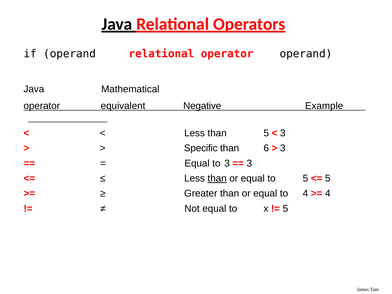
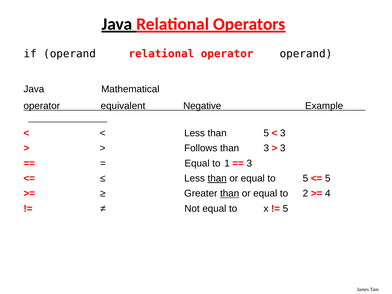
Specific: Specific -> Follows (201, 148)
than 6: 6 -> 3 (266, 148)
to 3: 3 -> 1 (227, 163)
than underline: none -> present (230, 193)
to 4: 4 -> 2 (305, 193)
